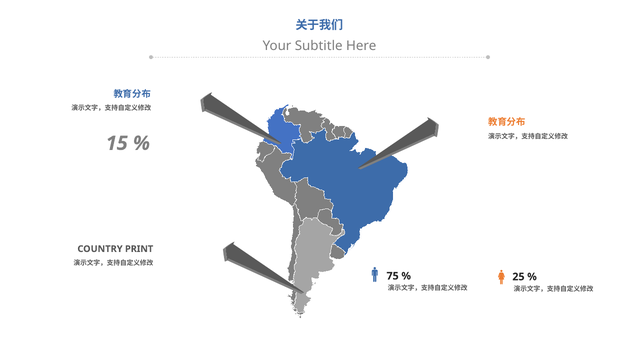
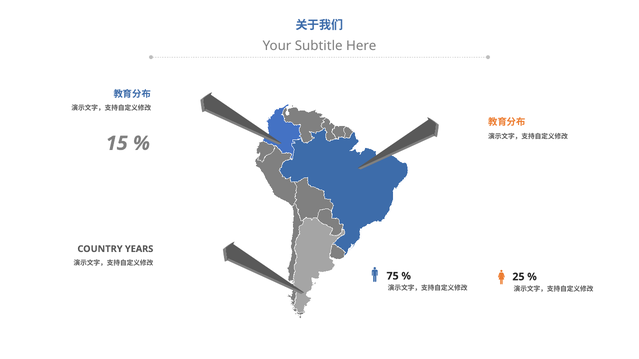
PRINT: PRINT -> YEARS (139, 249)
